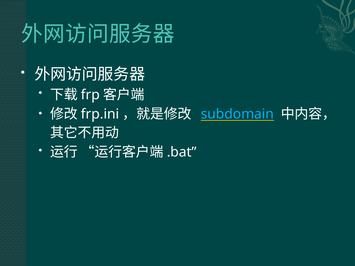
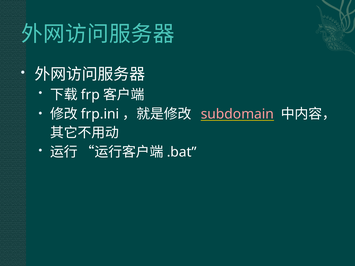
subdomain colour: light blue -> pink (237, 114)
